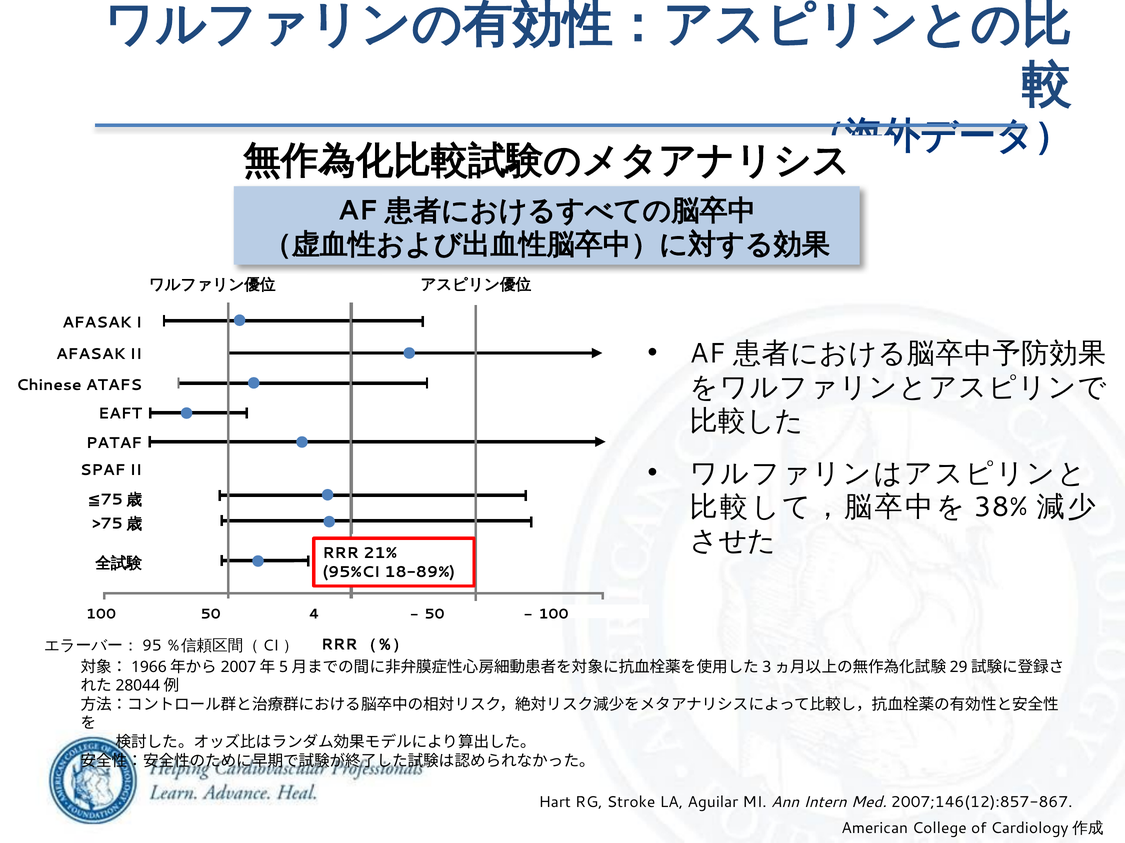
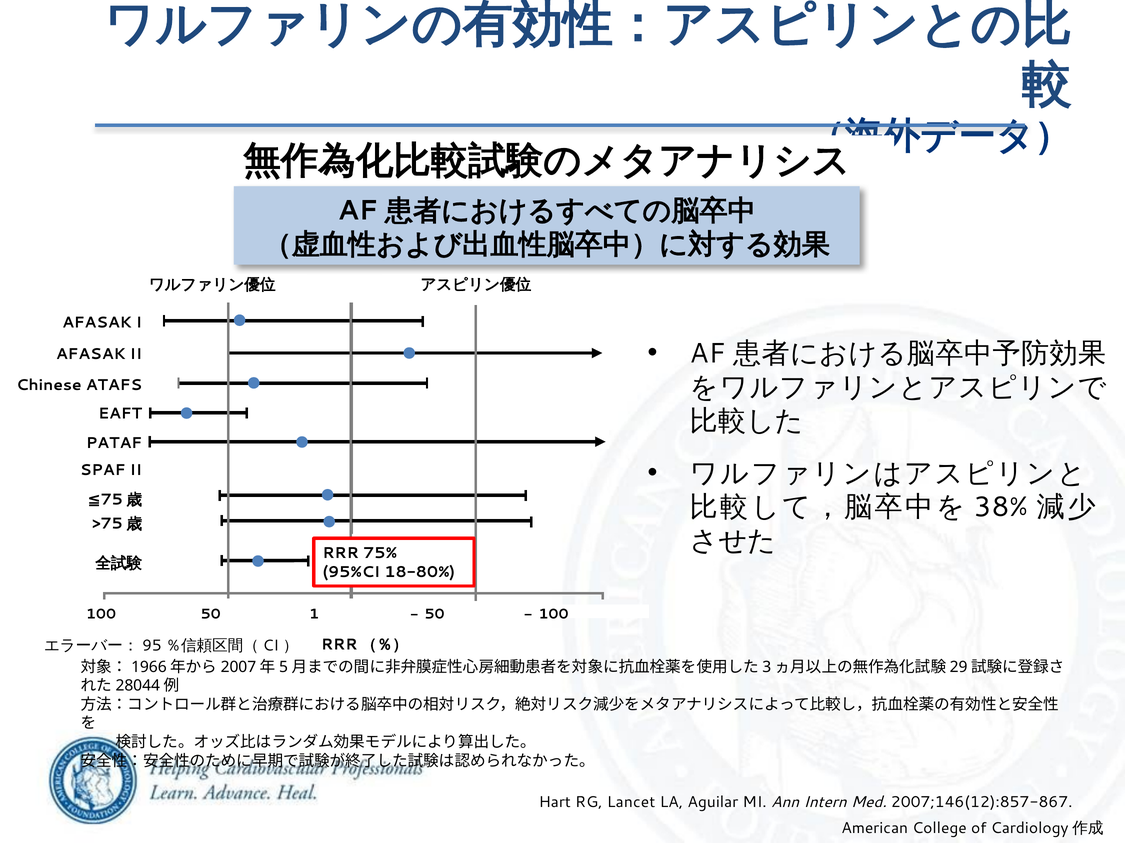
21%: 21% -> 75% (380, 554)
18-89%: 18-89% -> 18-80% (420, 572)
4: 4 -> 1 (314, 615)
Stroke: Stroke -> Lancet (631, 803)
